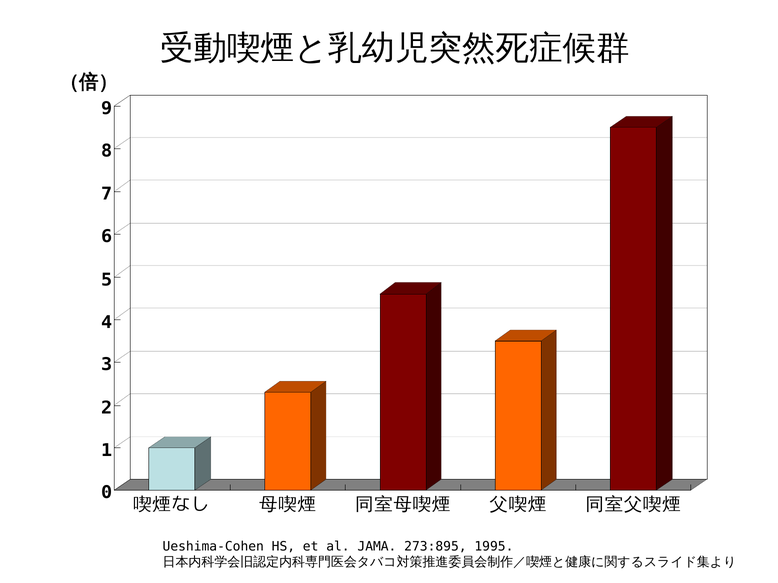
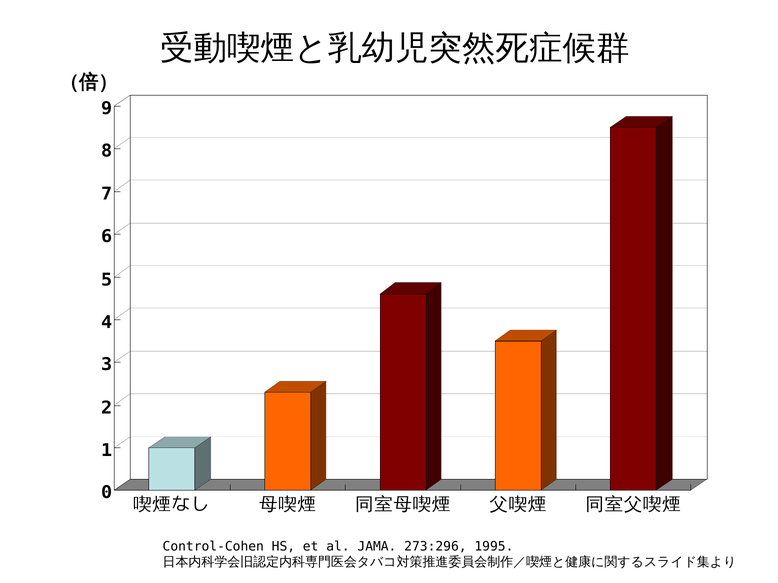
Ueshima-Cohen: Ueshima-Cohen -> Control-Cohen (213, 547)
273:895: 273:895 -> 273:296 (435, 547)
